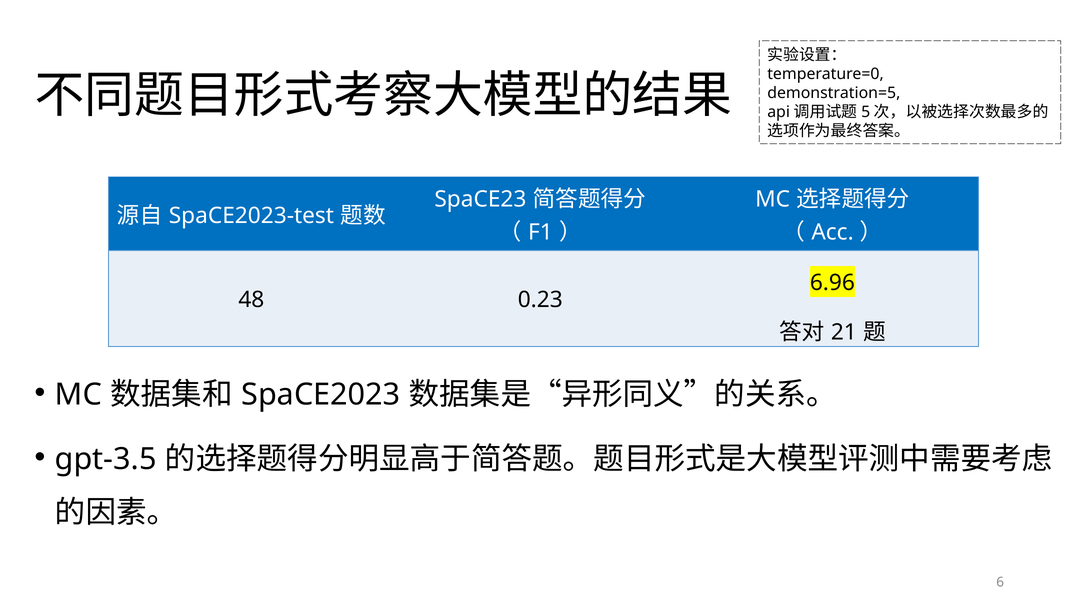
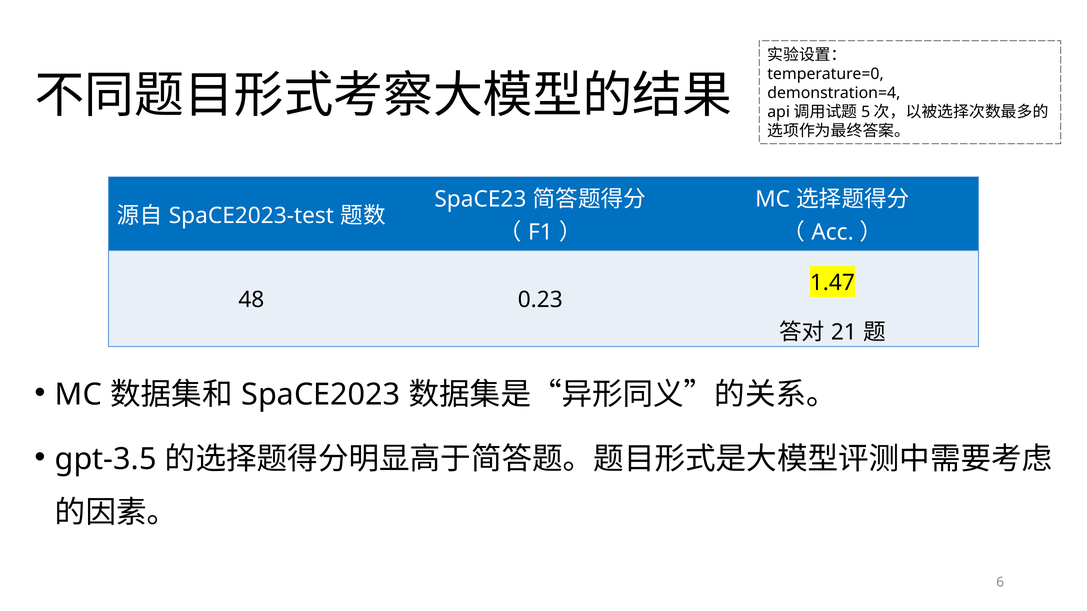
demonstration=5: demonstration=5 -> demonstration=4 (834, 93)
6.96: 6.96 -> 1.47 (832, 283)
